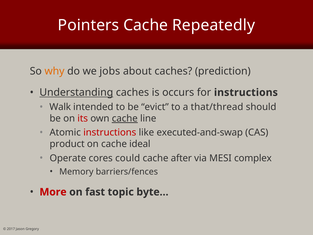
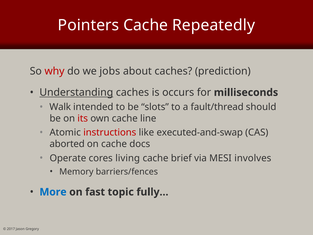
why colour: orange -> red (54, 71)
for instructions: instructions -> milliseconds (246, 92)
evict: evict -> slots (155, 107)
that/thread: that/thread -> fault/thread (217, 107)
cache underline: present -> none (125, 118)
product: product -> aborted (67, 144)
ideal: ideal -> docs (140, 144)
could: could -> living (128, 158)
after: after -> brief (181, 158)
complex: complex -> involves (253, 158)
More colour: red -> blue (53, 192)
byte…: byte… -> fully… (152, 192)
